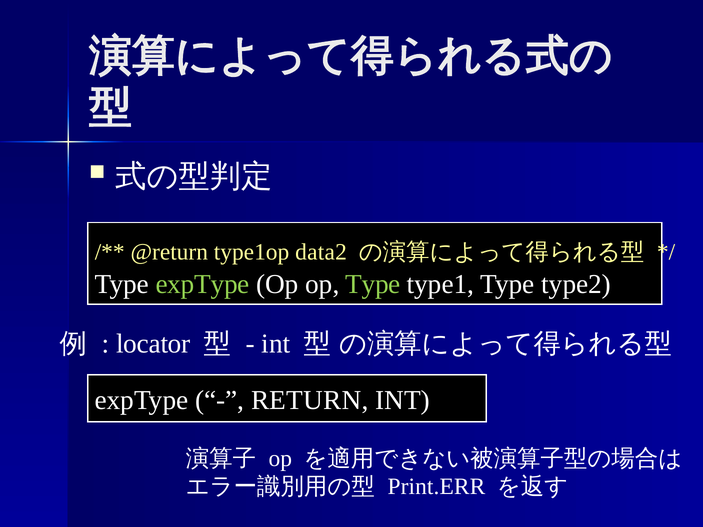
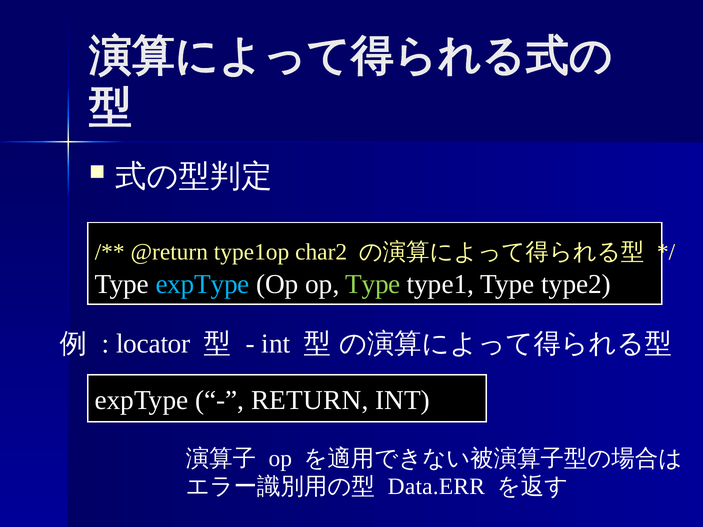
data2: data2 -> char2 (321, 252)
expType colour: light green -> light blue (203, 284)
Print.ERR: Print.ERR -> Data.ERR (436, 487)
